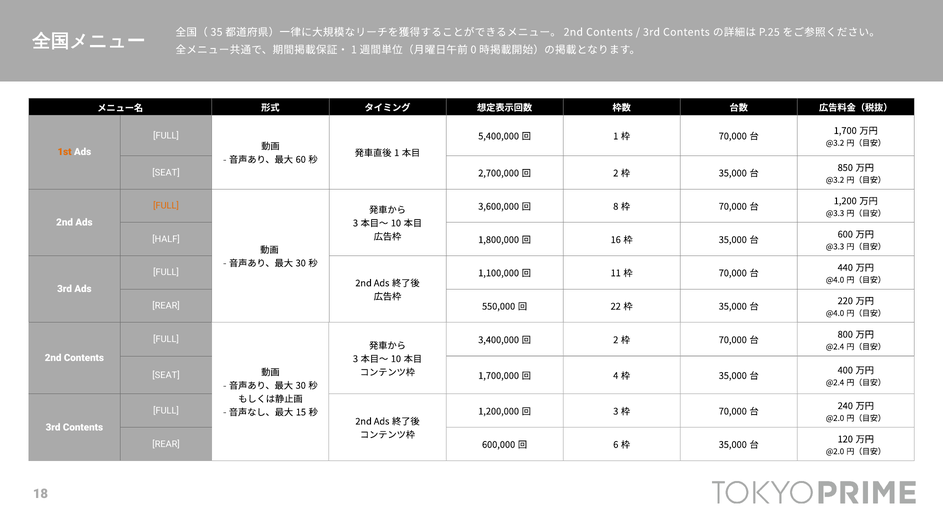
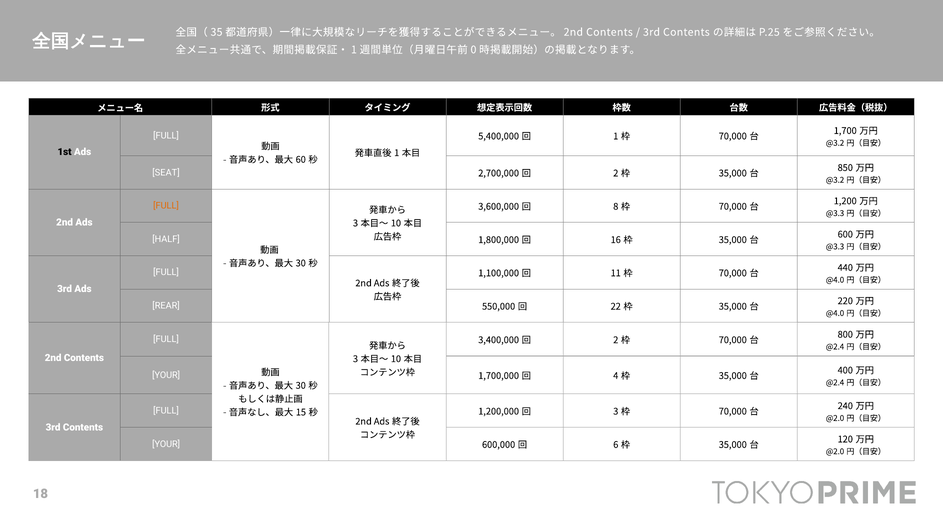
1st colour: orange -> black (65, 152)
SEAT: SEAT -> YOUR (166, 375)
REAR: REAR -> YOUR (166, 444)
